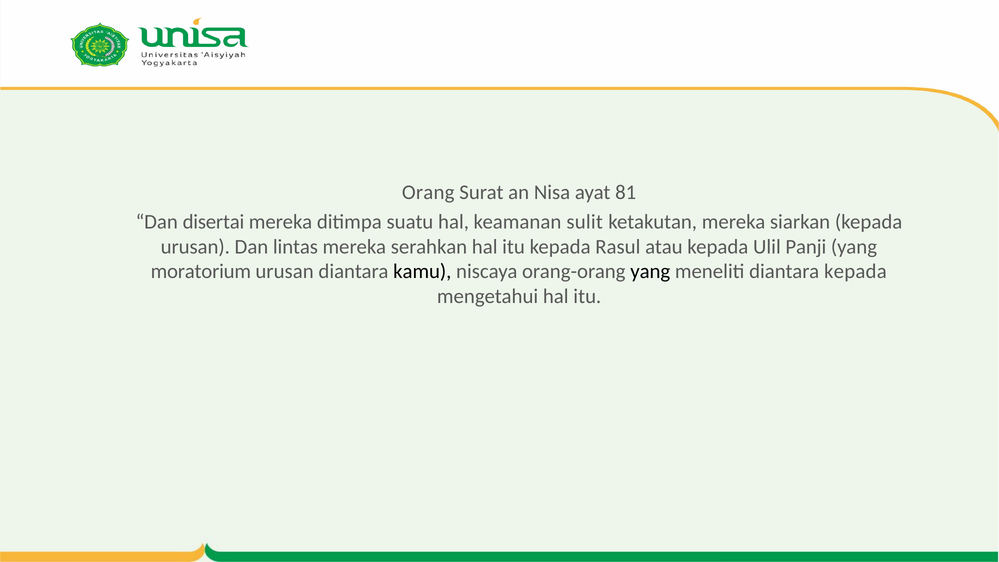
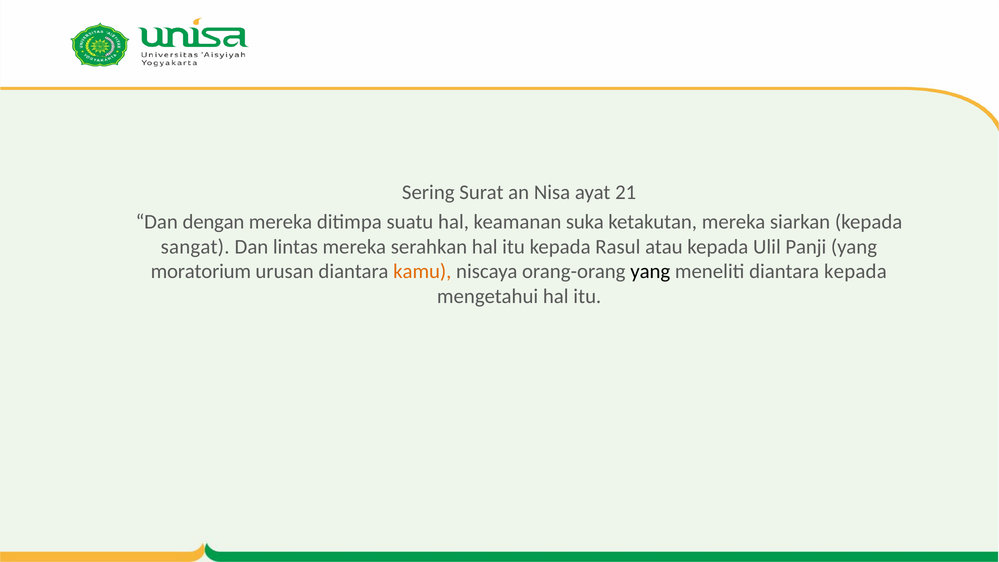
Orang: Orang -> Sering (428, 192)
81: 81 -> 21 (626, 192)
disertai: disertai -> dengan (213, 222)
sulit: sulit -> suka (585, 222)
urusan: urusan -> sangat (195, 247)
kamu colour: black -> orange (422, 272)
